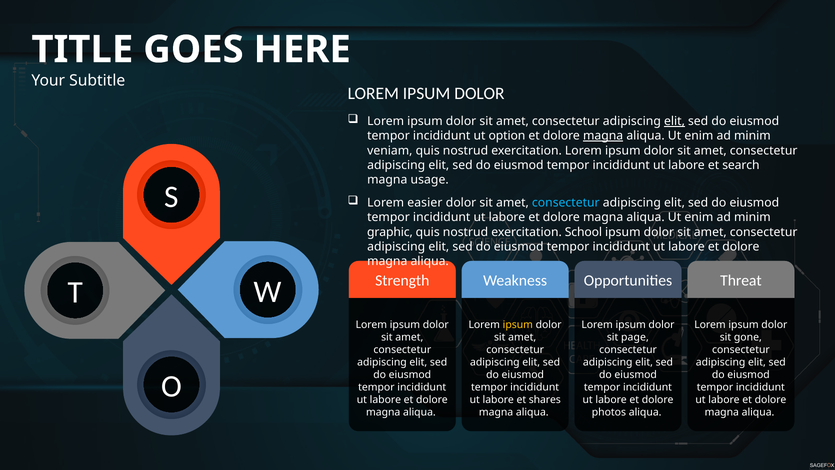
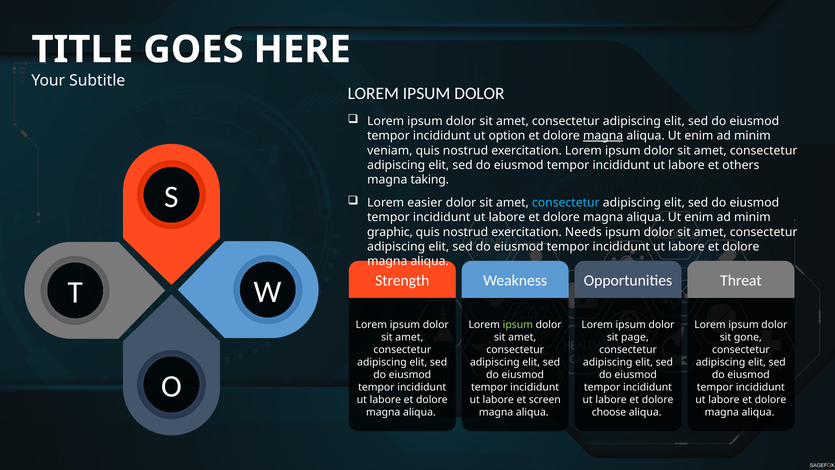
elit underline: present -> none (674, 121)
search: search -> others (741, 165)
usage: usage -> taking (430, 180)
School: School -> Needs (583, 232)
ipsum colour: yellow -> light green (518, 324)
shares: shares -> screen (545, 400)
photos: photos -> choose (609, 412)
